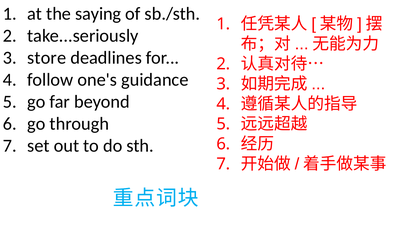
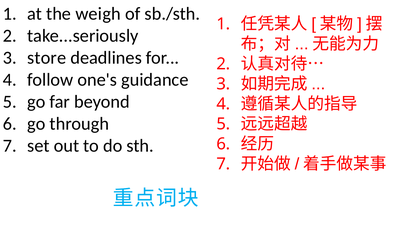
saying: saying -> weigh (98, 14)
